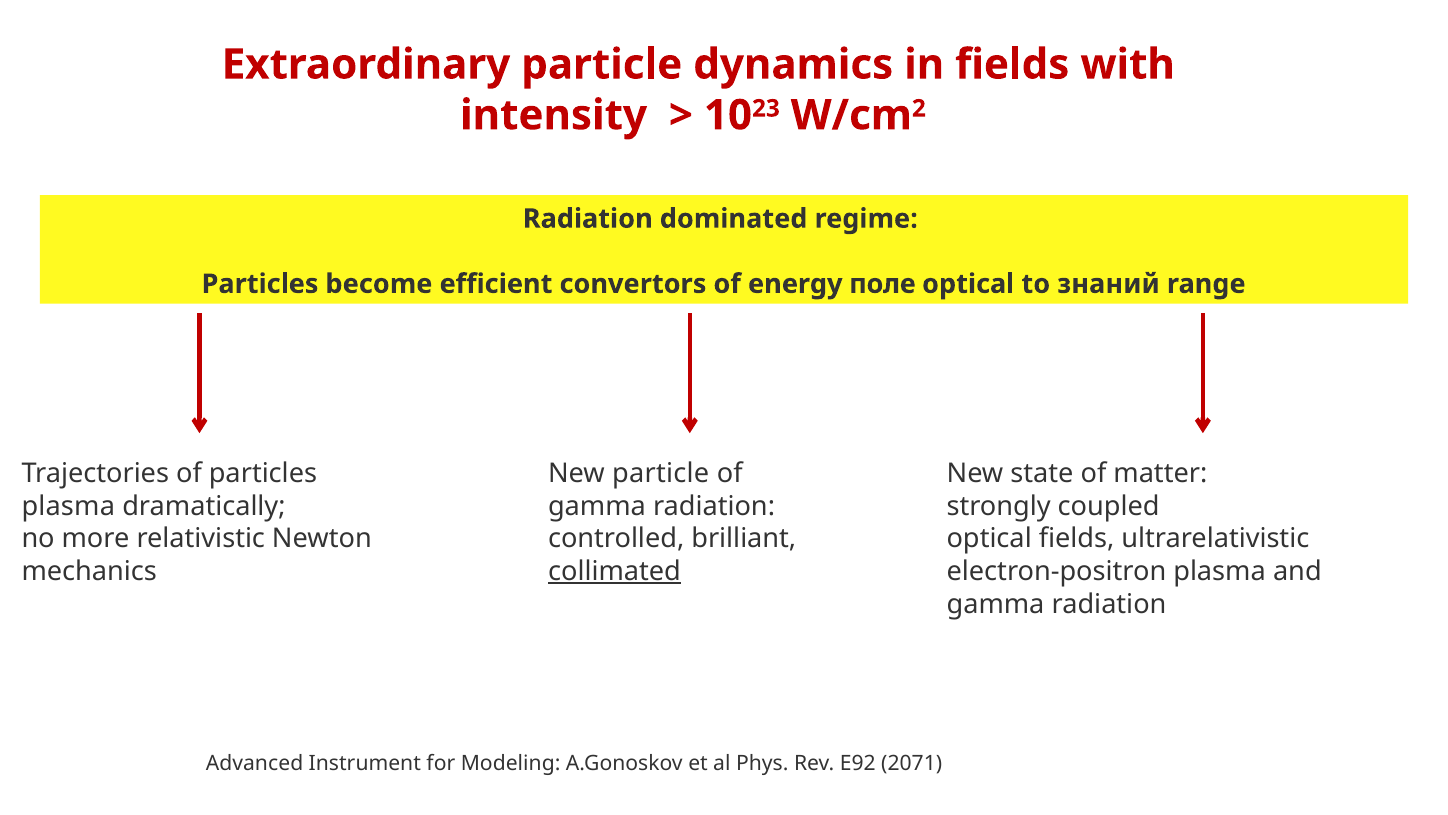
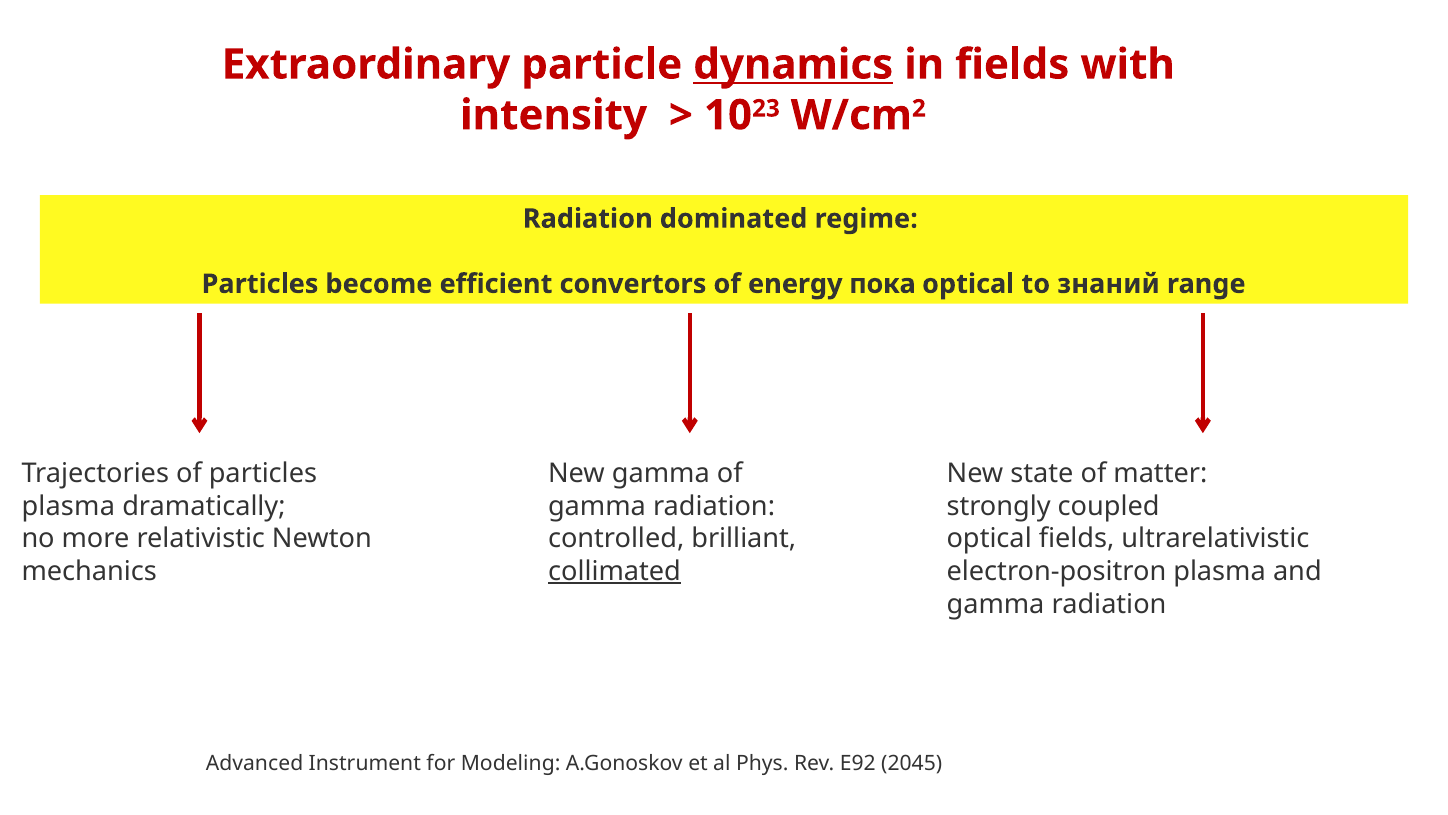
dynamics underline: none -> present (793, 65)
поле: поле -> пока (882, 284)
New particle: particle -> gamma (661, 473)
2071: 2071 -> 2045 (912, 763)
